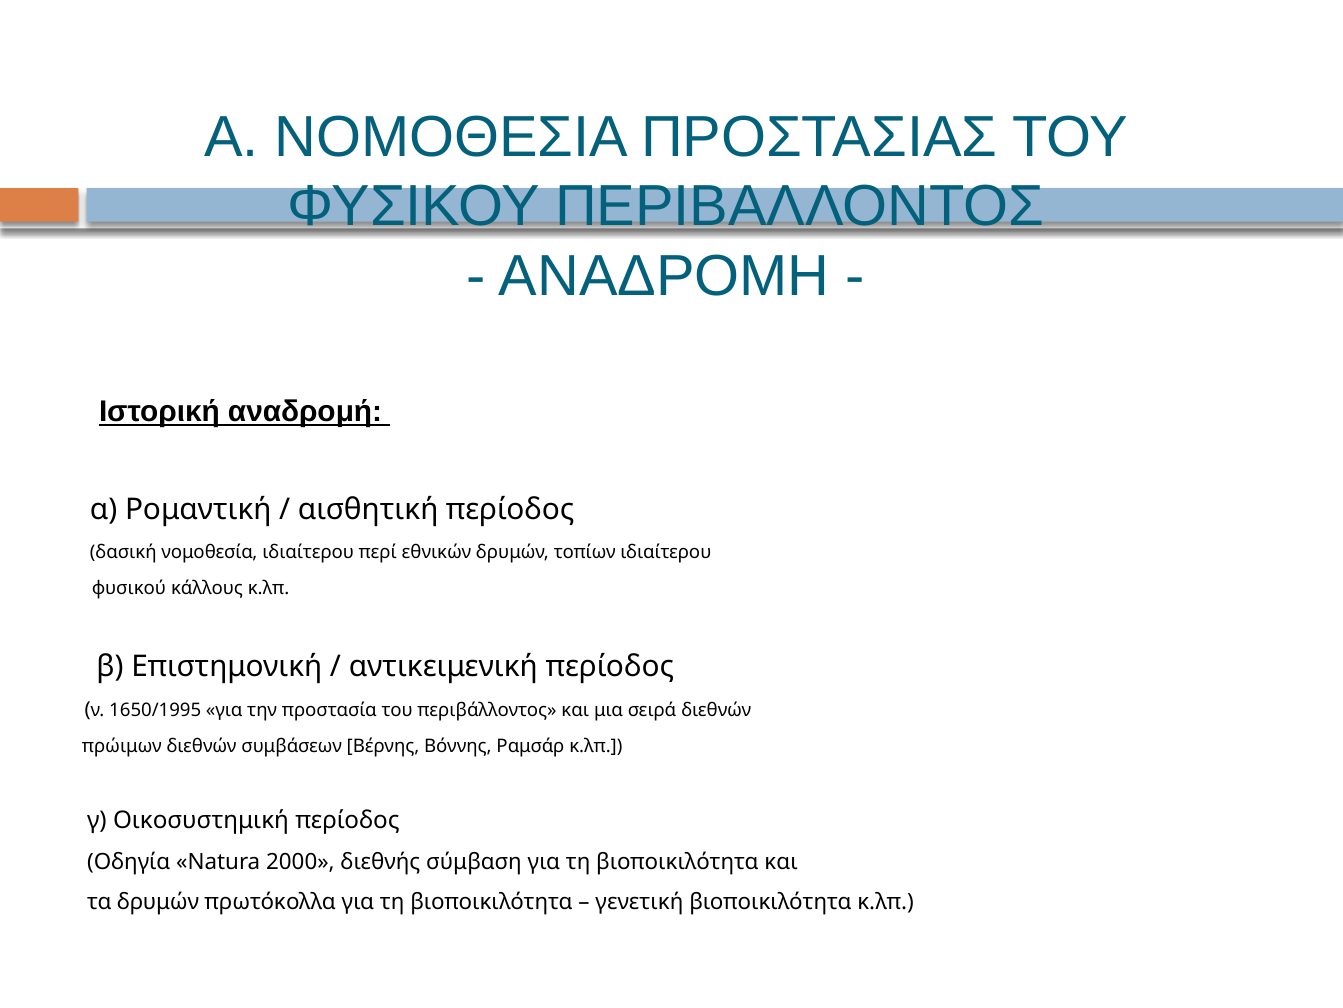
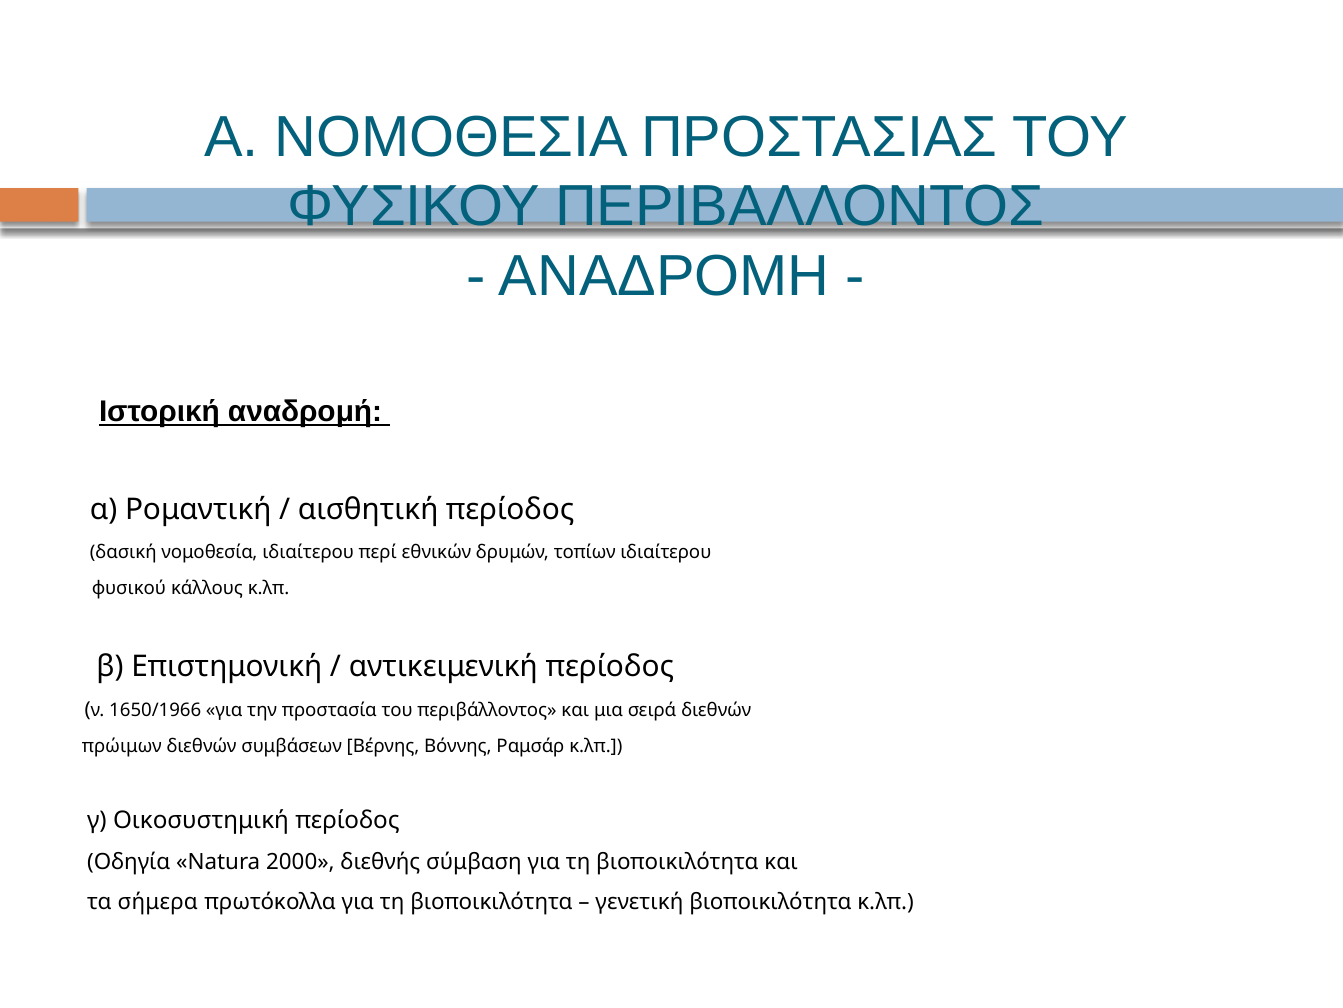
1650/1995: 1650/1995 -> 1650/1966 (155, 710)
τα δρυμών: δρυμών -> σήμερα (158, 901)
